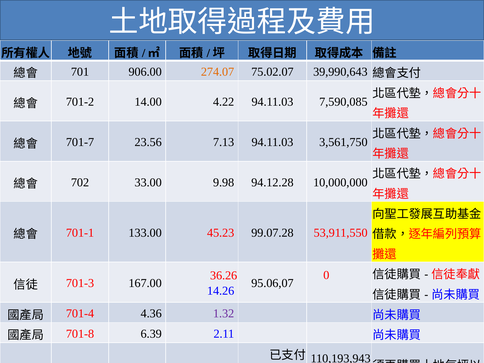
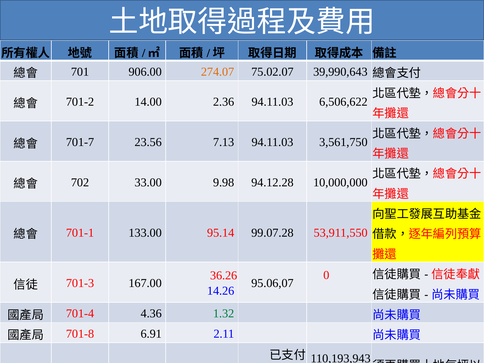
4.22: 4.22 -> 2.36 (224, 102)
7,590,085: 7,590,085 -> 6,506,622 (343, 102)
45.23: 45.23 -> 95.14 (221, 233)
1.32 colour: purple -> green (224, 314)
6.39: 6.39 -> 6.91 (151, 334)
